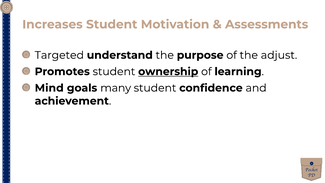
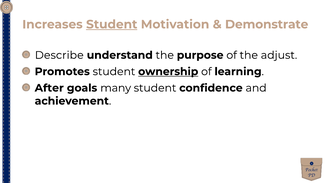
Student underline: none -> present (112, 24)
Assessments: Assessments -> Demonstrate (267, 24)
Targeted: Targeted -> Describe (59, 55)
Mind: Mind -> After (49, 88)
